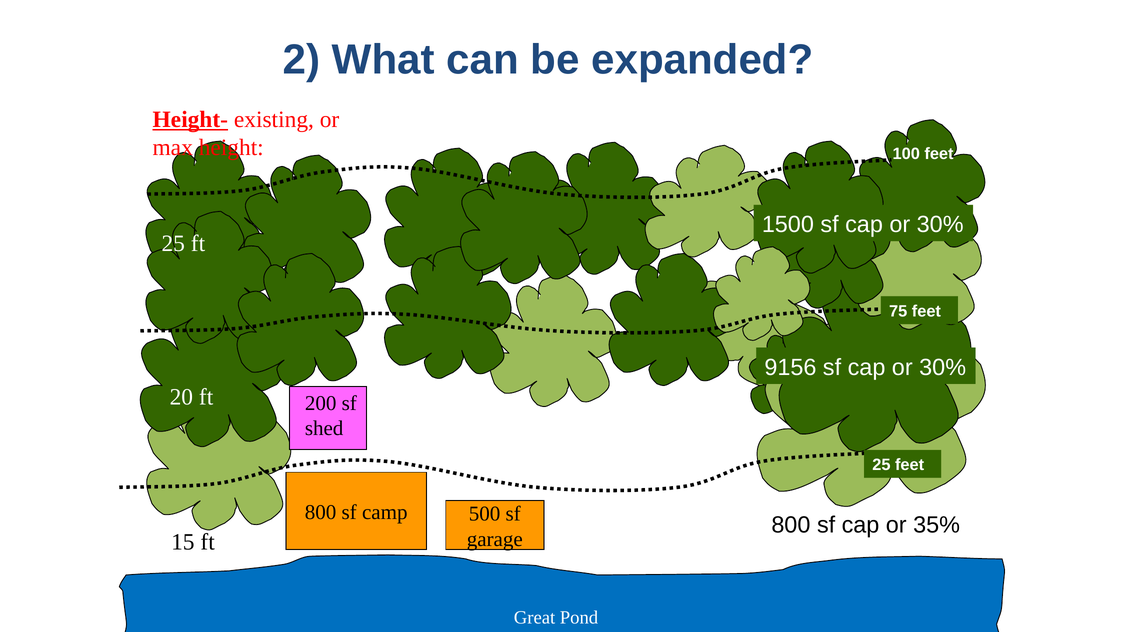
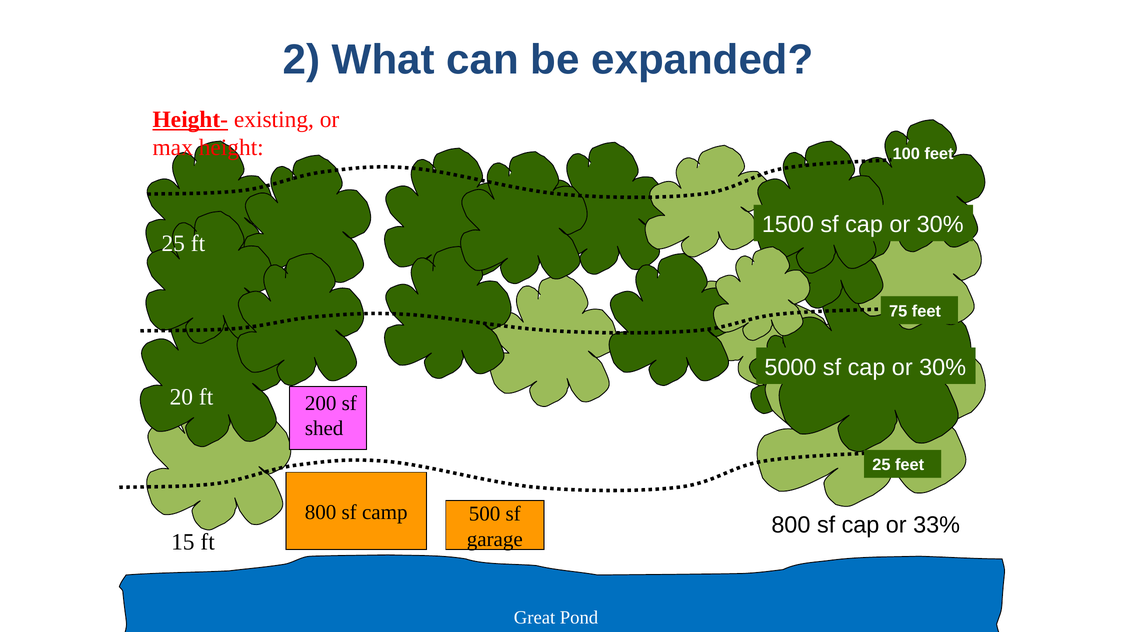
9156: 9156 -> 5000 (790, 367)
35%: 35% -> 33% (937, 525)
